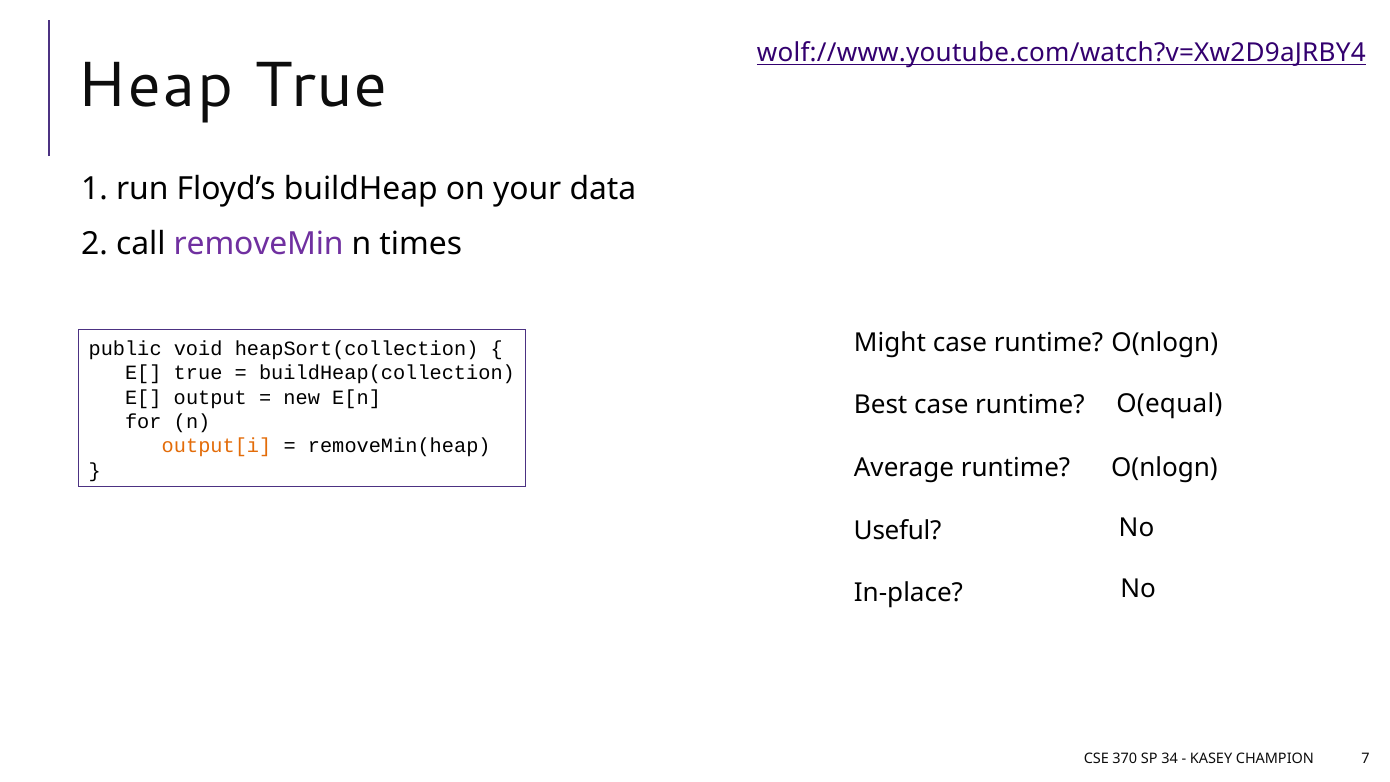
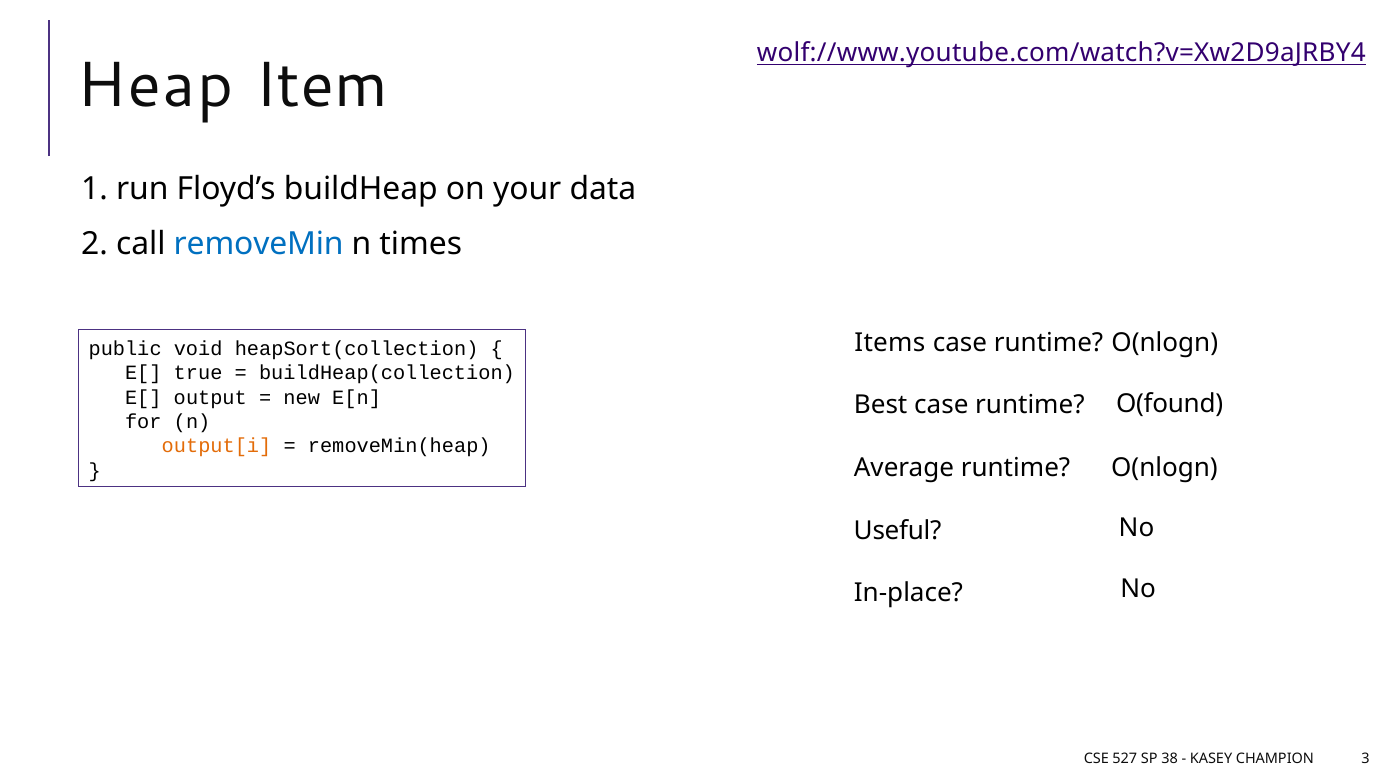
Heap True: True -> Item (321, 85)
removeMin colour: purple -> blue (259, 244)
Might: Might -> Items (890, 343)
O(equal: O(equal -> O(found (1170, 404)
370: 370 -> 527 (1125, 759)
34: 34 -> 38 (1170, 759)
7: 7 -> 3 (1365, 759)
